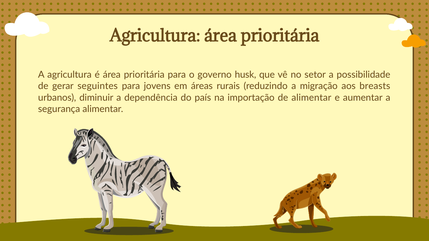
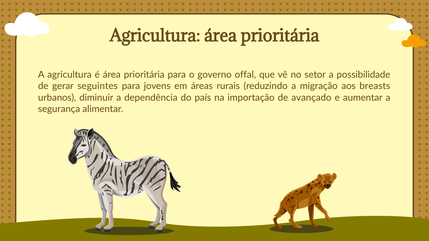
husk: husk -> offal (245, 75)
de alimentar: alimentar -> avançado (311, 98)
